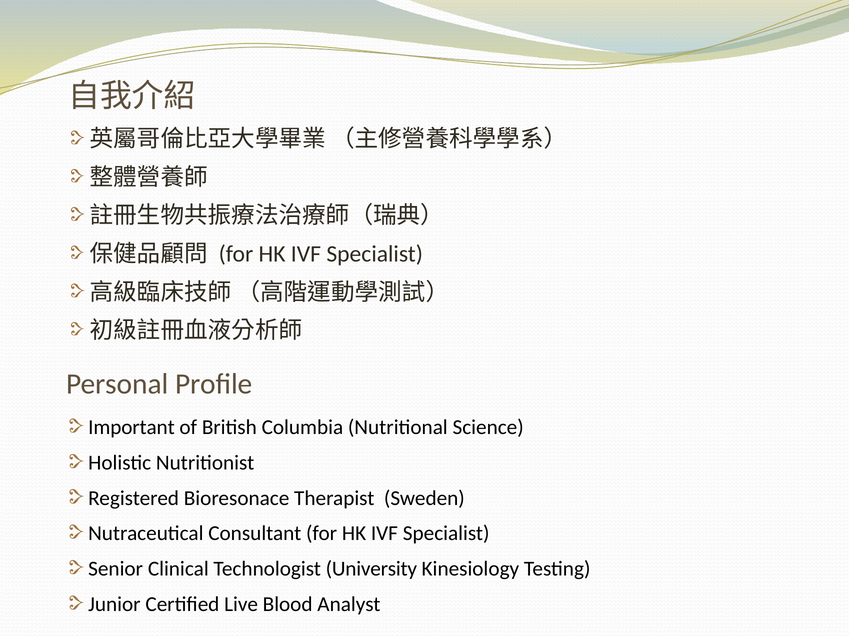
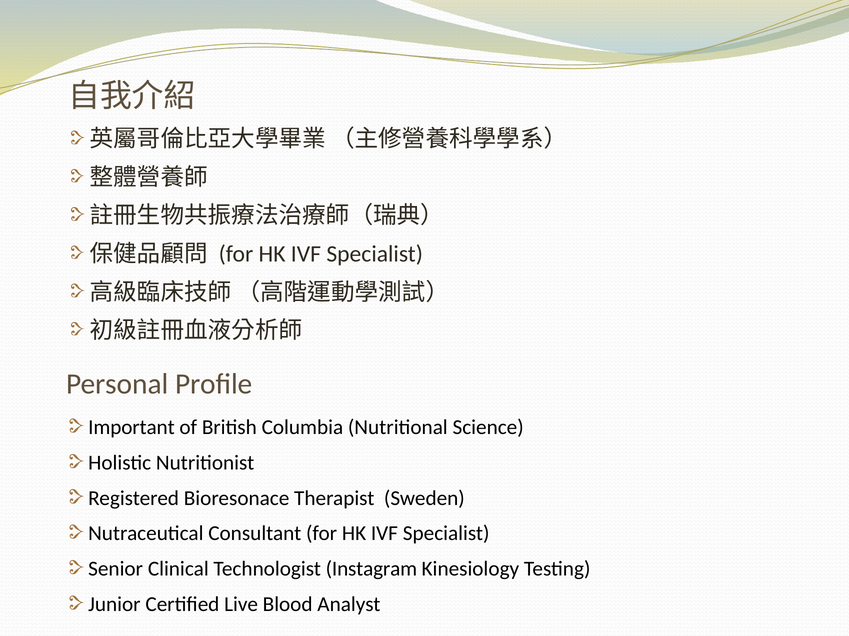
University: University -> Instagram (371, 569)
